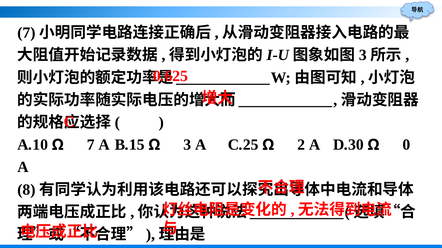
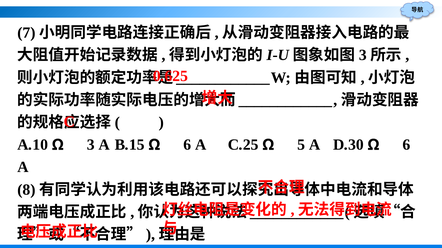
Ω 7: 7 -> 3 (91, 145)
B.15 Ω 3: 3 -> 6 (187, 145)
2: 2 -> 5 (301, 145)
D.30 Ω 0: 0 -> 6 (406, 145)
